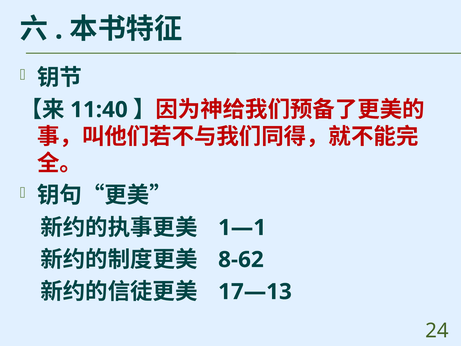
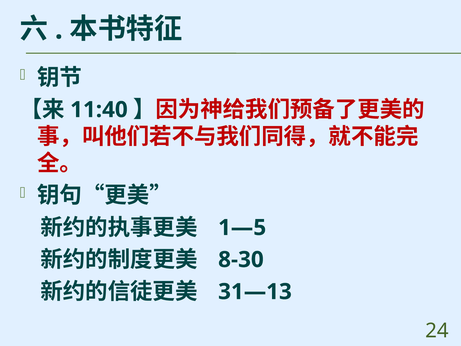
1—1: 1—1 -> 1—5 (242, 227)
8-62: 8-62 -> 8-30 (241, 259)
17—13: 17—13 -> 31—13 (255, 291)
